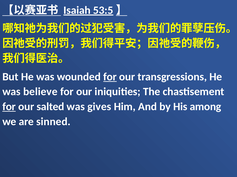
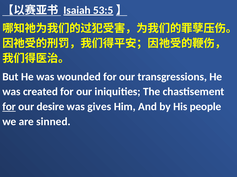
for underline: present -> none (110, 77)
believe: believe -> created (40, 92)
salted: salted -> desire (50, 107)
among: among -> people (205, 107)
